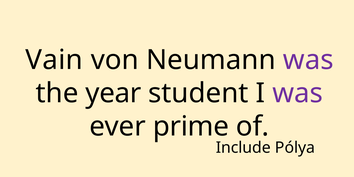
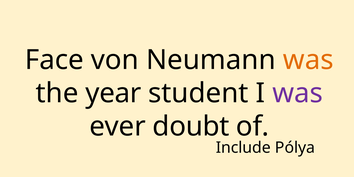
Vain: Vain -> Face (54, 60)
was colour: purple -> orange (308, 60)
prime: prime -> doubt (191, 127)
